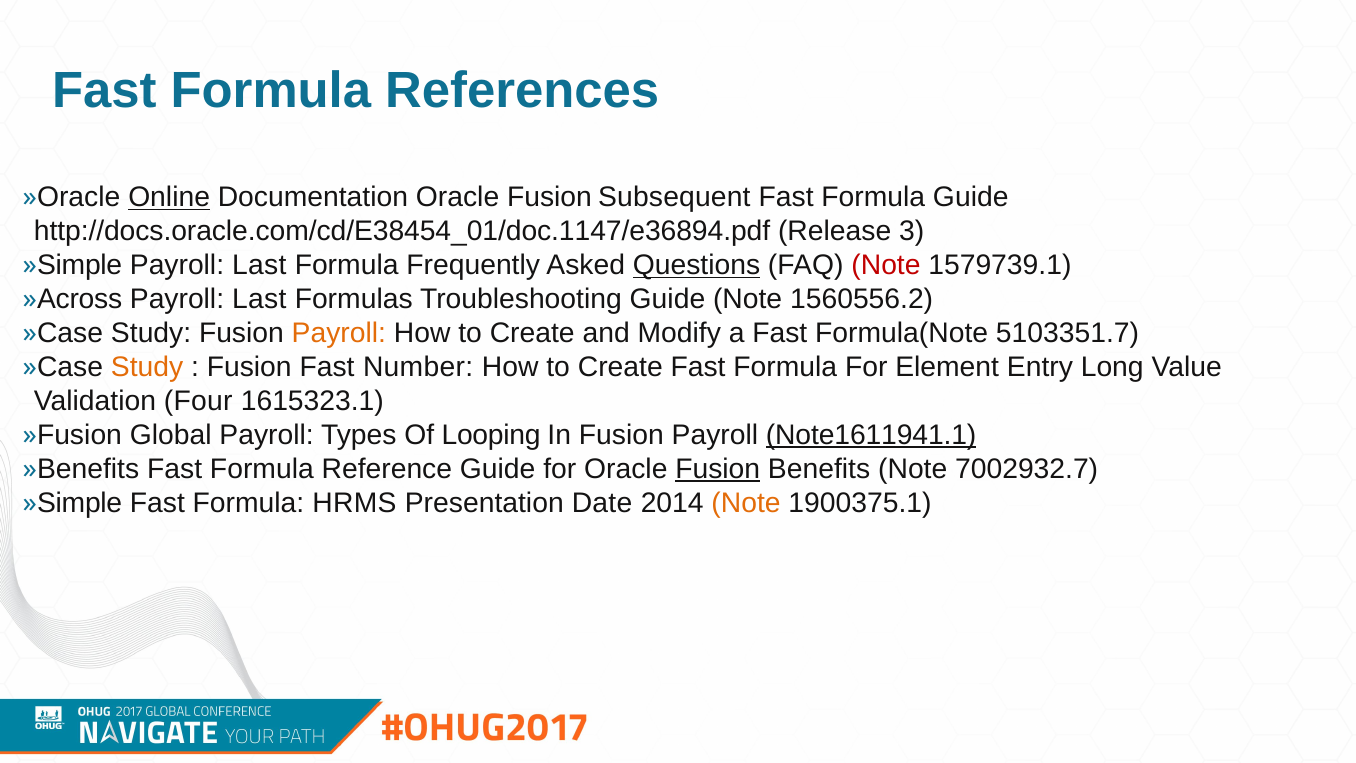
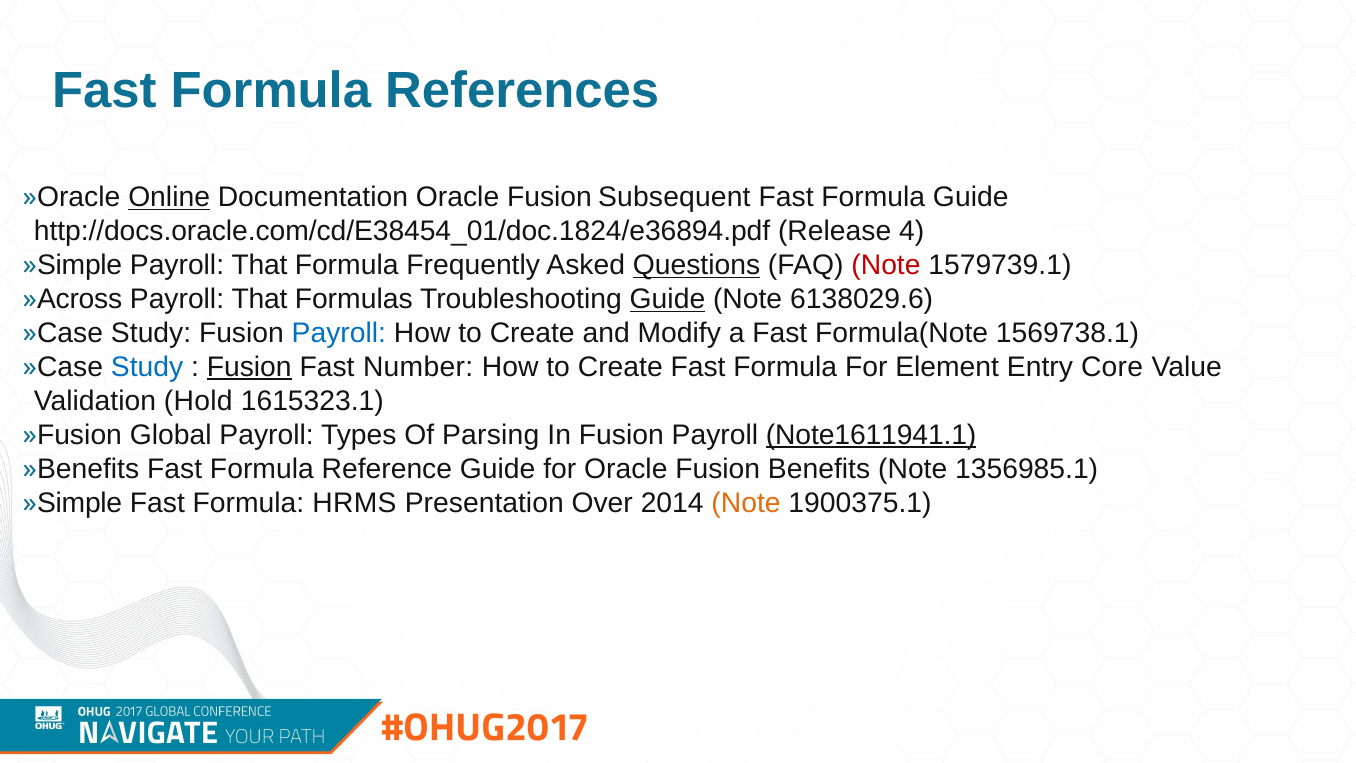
http://docs.oracle.com/cd/E38454_01/doc.1147/e36894.pdf: http://docs.oracle.com/cd/E38454_01/doc.1147/e36894.pdf -> http://docs.oracle.com/cd/E38454_01/doc.1824/e36894.pdf (402, 231)
3: 3 -> 4 (912, 231)
Last: Last -> That (260, 265)
Last: Last -> That (260, 299)
Guide underline: none -> present (667, 299)
1560556.2: 1560556.2 -> 6138029.6 (862, 299)
Payroll colour: orange -> blue (339, 333)
5103351.7: 5103351.7 -> 1569738.1 (1067, 333)
Study colour: orange -> blue (147, 367)
Fusion underline: none -> present (249, 367)
Long: Long -> Core (1112, 367)
Four: Four -> Hold (198, 401)
Looping: Looping -> Parsing (491, 435)
Fusion underline: present -> none (718, 469)
7002932.7: 7002932.7 -> 1356985.1 (1027, 469)
Date: Date -> Over (602, 503)
